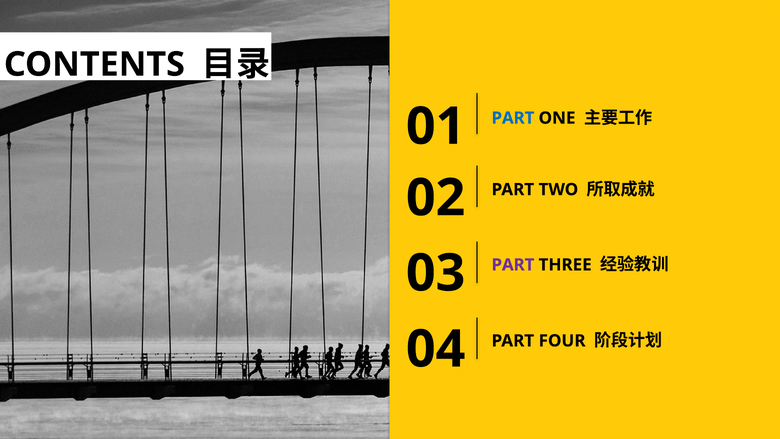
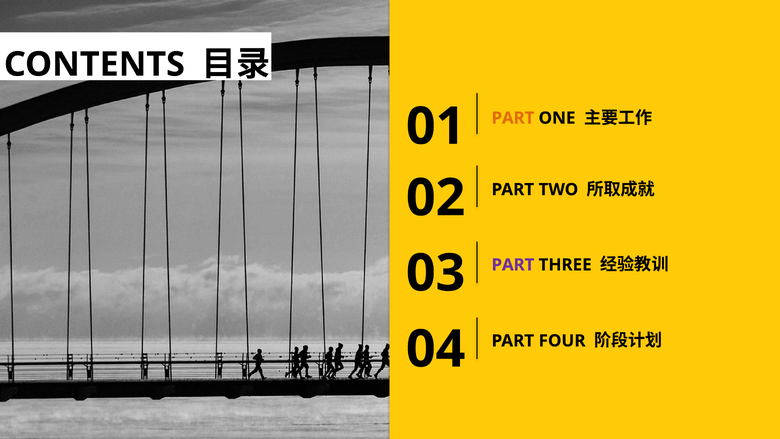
PART colour: blue -> orange (513, 118)
